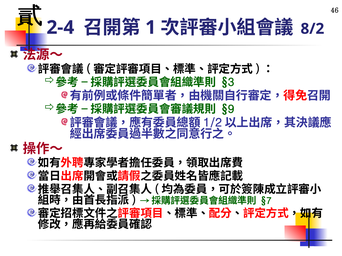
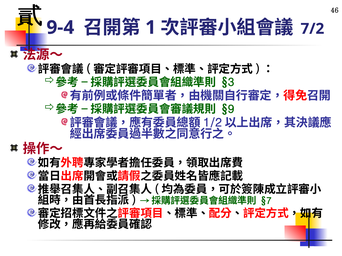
2-4: 2-4 -> 9-4 (60, 28)
8/2: 8/2 -> 7/2 (312, 29)
